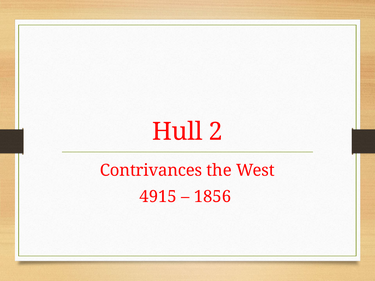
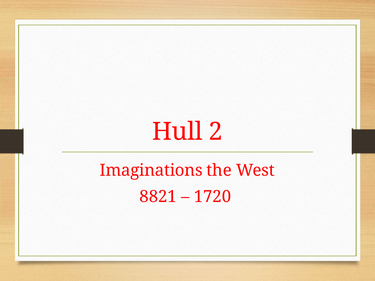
Contrivances: Contrivances -> Imaginations (151, 171)
4915: 4915 -> 8821 (158, 197)
1856: 1856 -> 1720 (212, 197)
